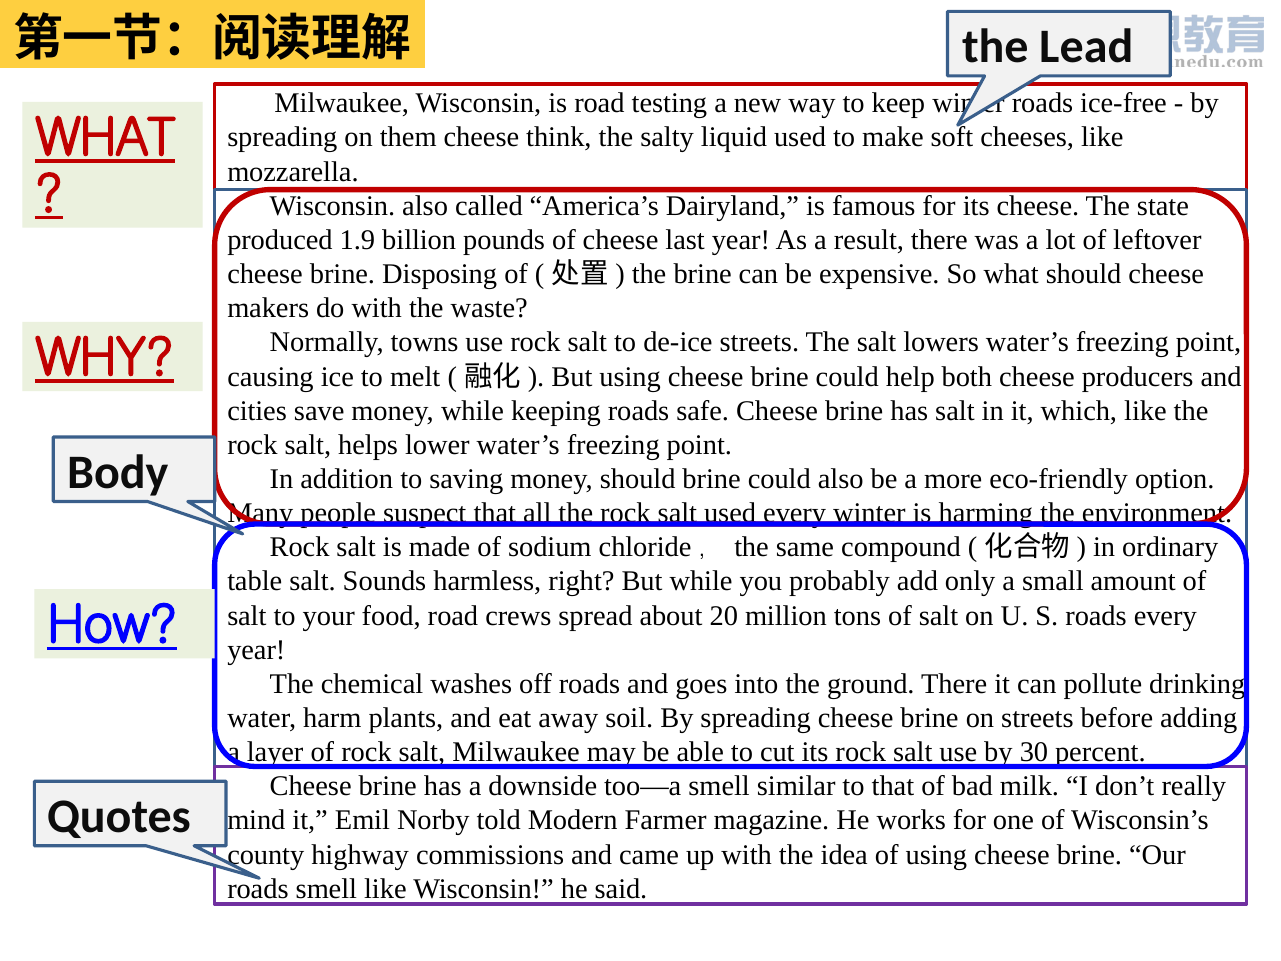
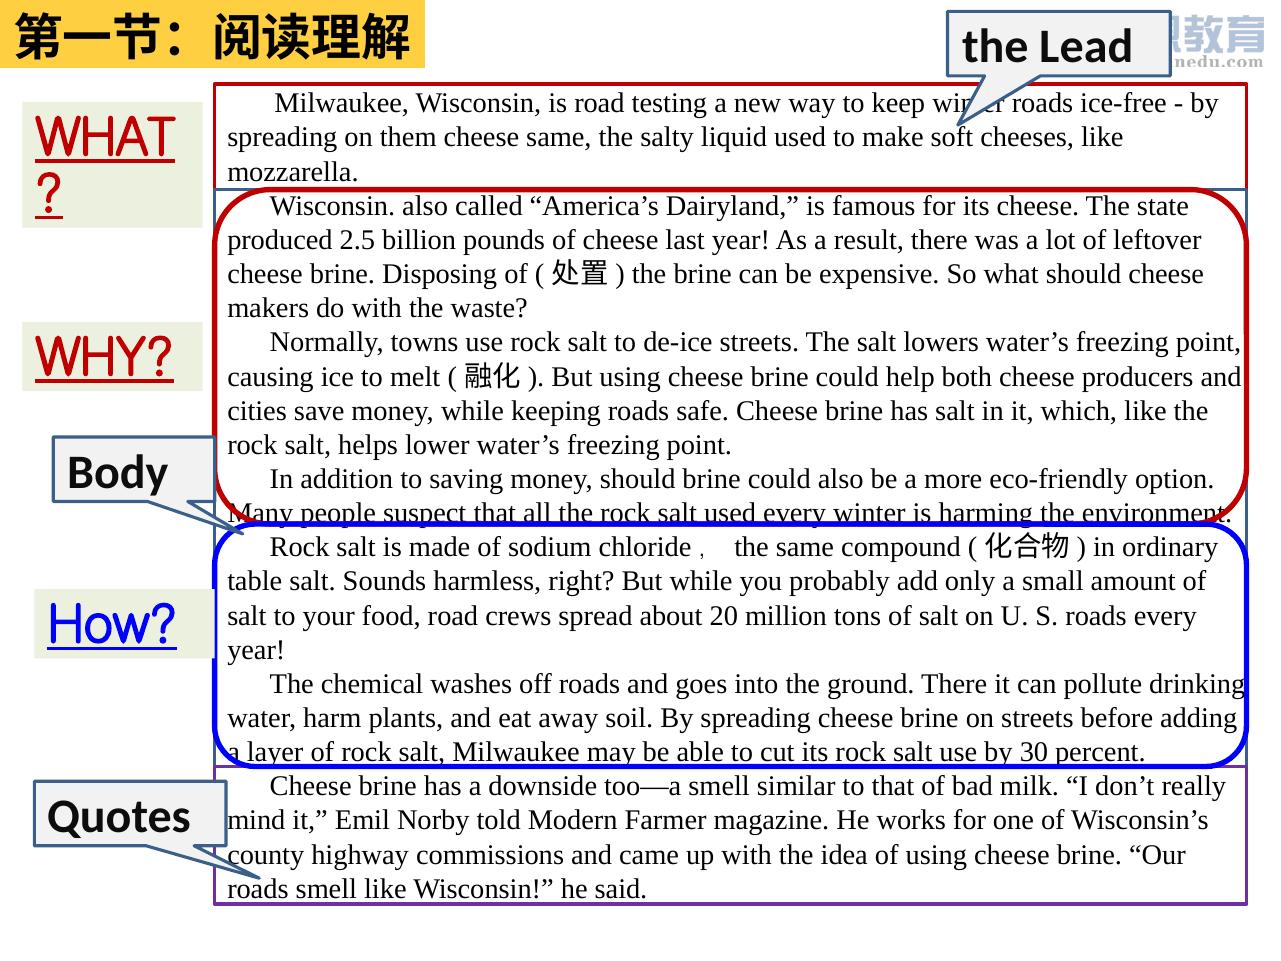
cheese think: think -> same (559, 138)
1.9: 1.9 -> 2.5 (357, 240)
